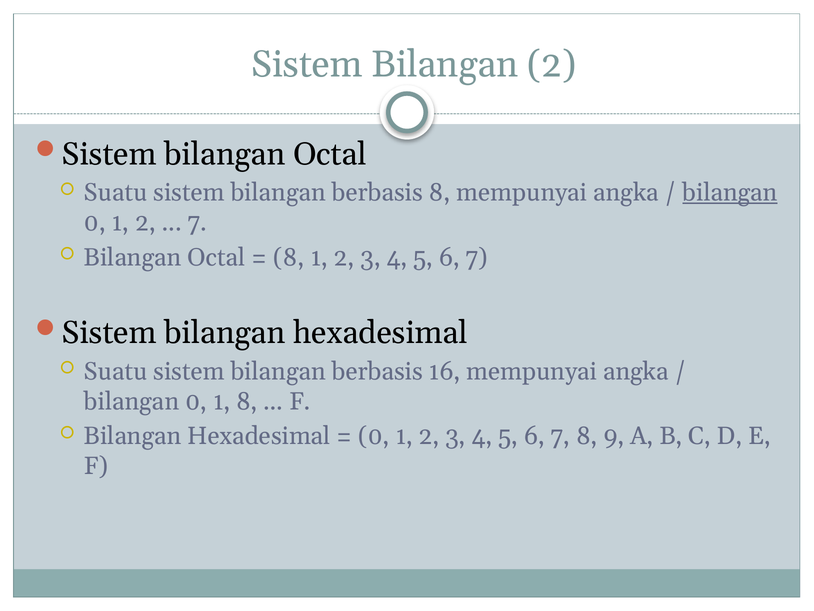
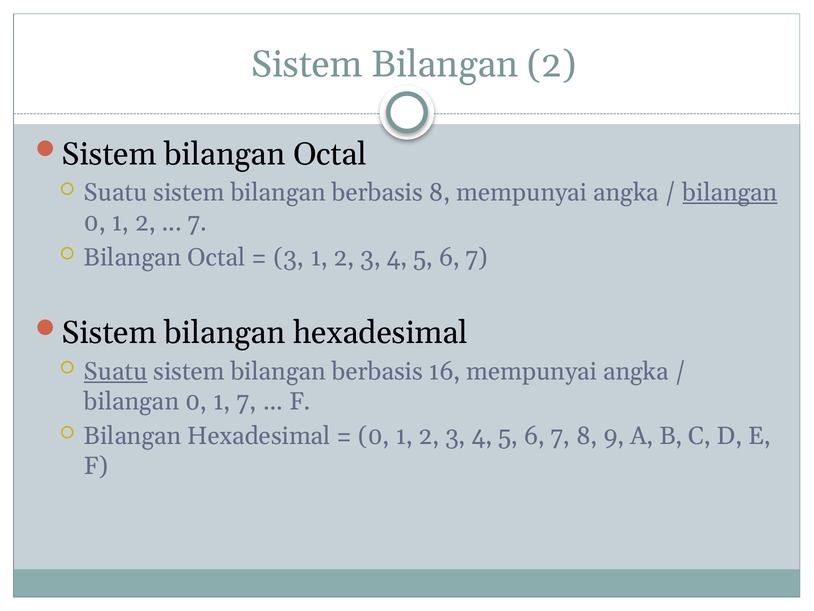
8: 8 -> 3 (289, 257)
Suatu underline: none -> present (116, 371)
1 8: 8 -> 7 (247, 401)
